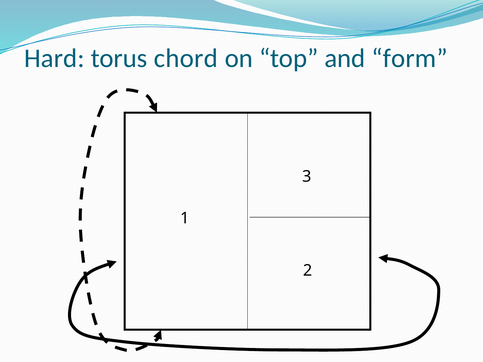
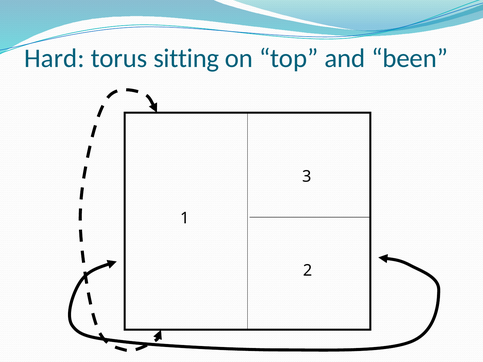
chord: chord -> sitting (186, 58)
form: form -> been (410, 58)
